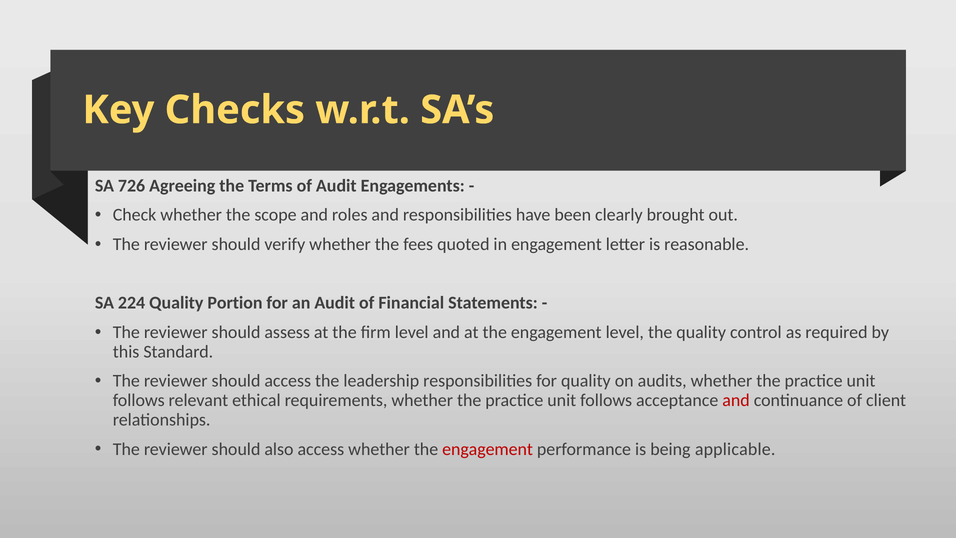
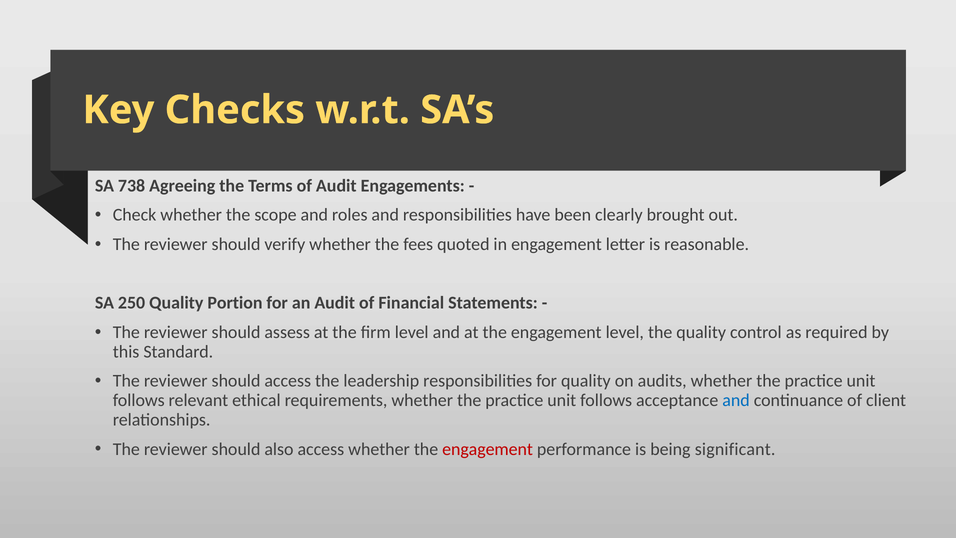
726: 726 -> 738 (132, 186)
224: 224 -> 250 (132, 303)
and colour: red -> blue (736, 400)
applicable: applicable -> significant (735, 449)
